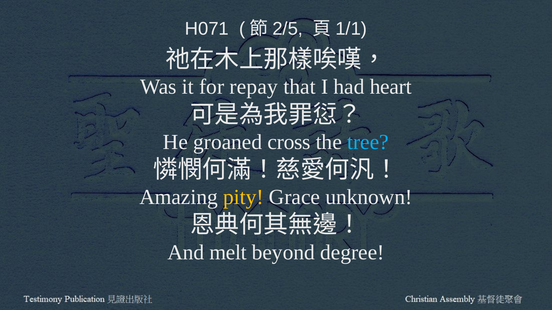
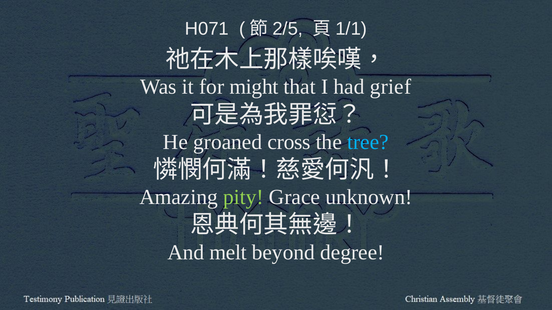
repay: repay -> might (254, 87)
heart: heart -> grief (390, 87)
pity colour: yellow -> light green (243, 197)
